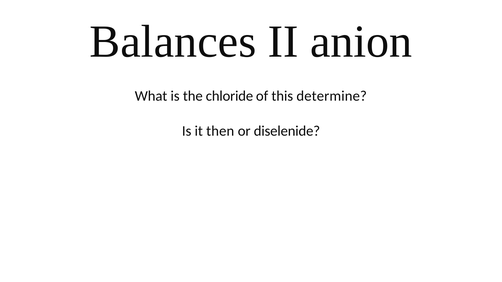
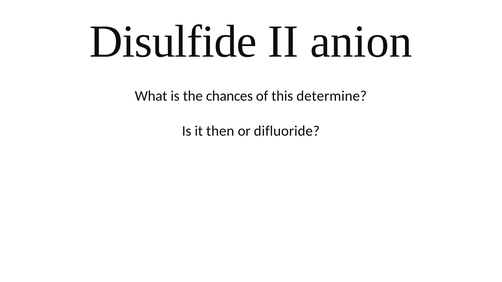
Balances: Balances -> Disulfide (173, 42)
chloride: chloride -> chances (229, 96)
diselenide: diselenide -> difluoride (287, 131)
